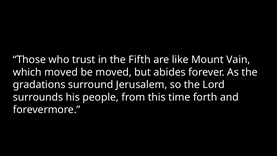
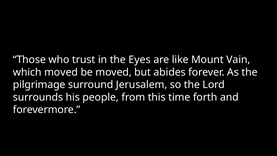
Fifth: Fifth -> Eyes (140, 60)
gradations: gradations -> pilgrimage (39, 85)
